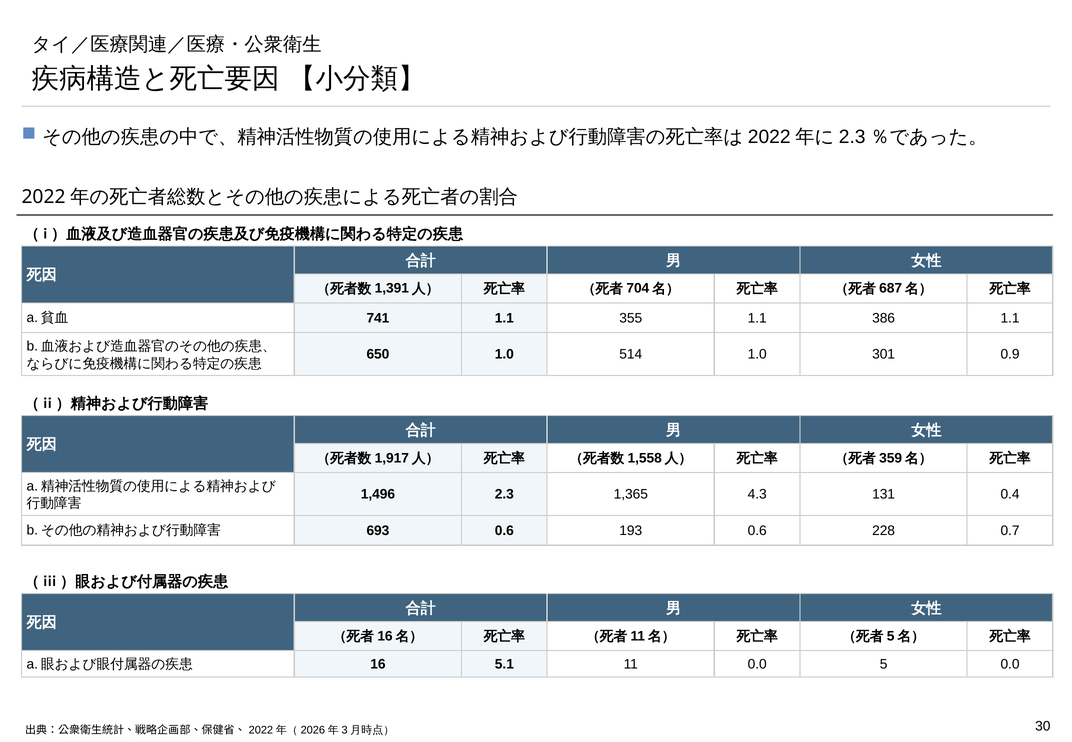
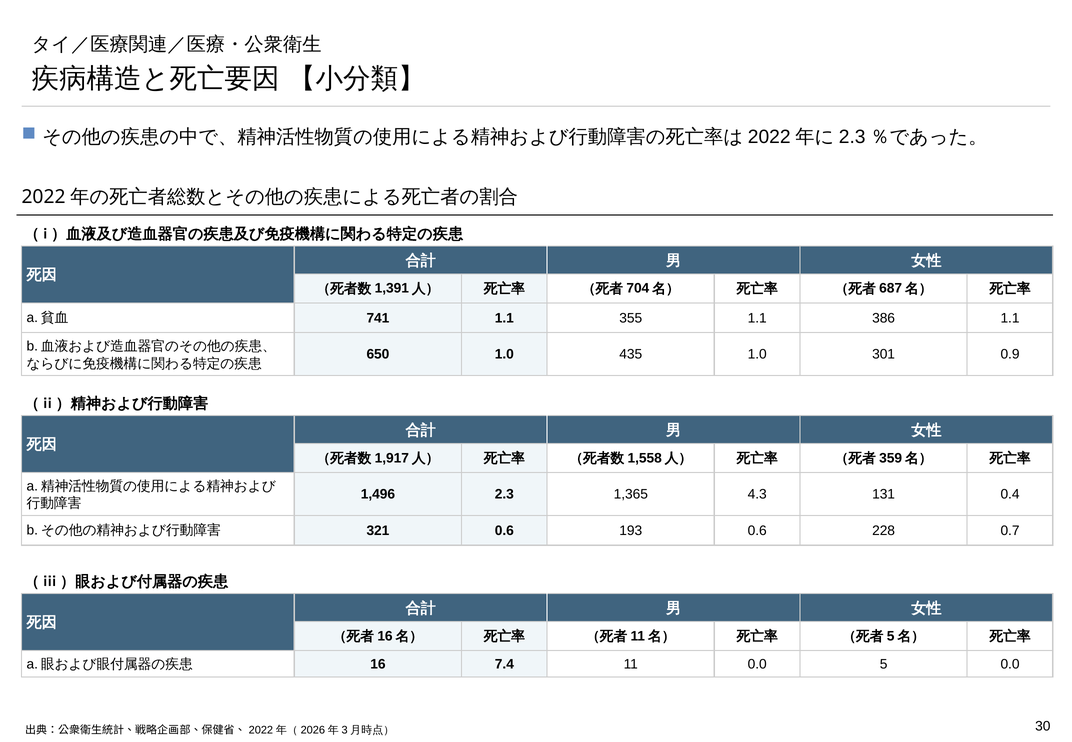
514: 514 -> 435 (631, 354)
693: 693 -> 321 (378, 531)
5.1: 5.1 -> 7.4 (504, 664)
